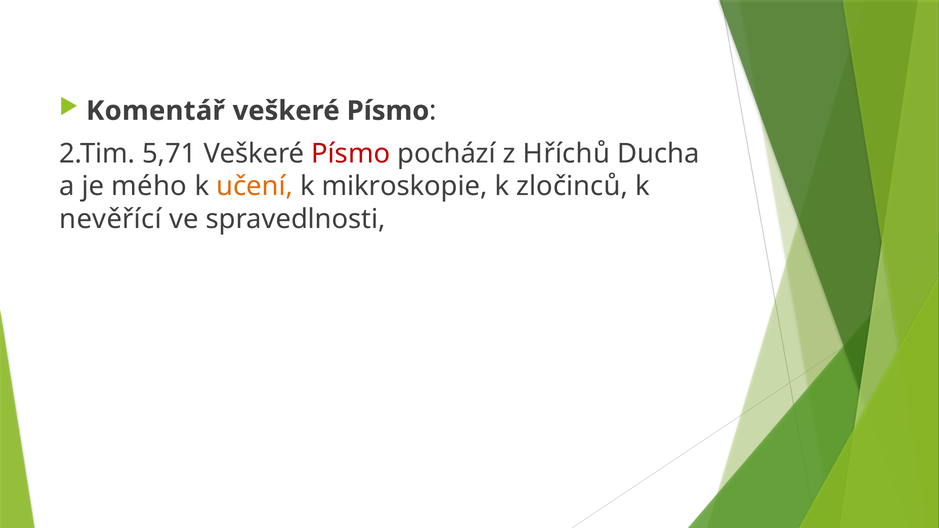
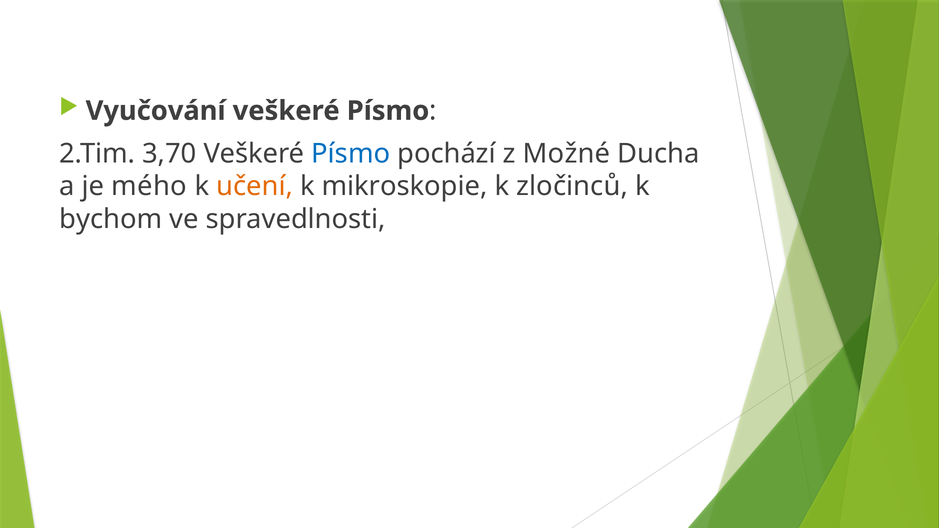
Komentář: Komentář -> Vyučování (156, 111)
5,71: 5,71 -> 3,70 (169, 154)
Písmo colour: red -> blue (351, 154)
Hříchů: Hříchů -> Možné (567, 154)
nevěřící: nevěřící -> bychom (111, 219)
